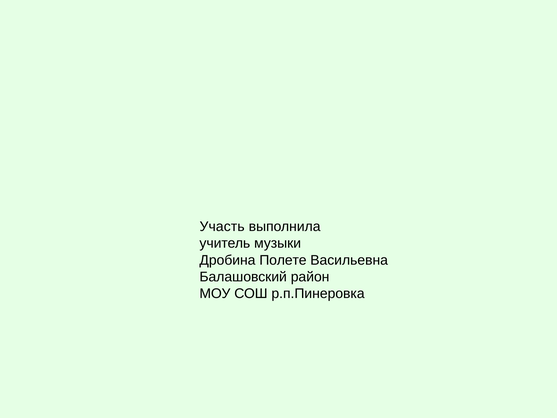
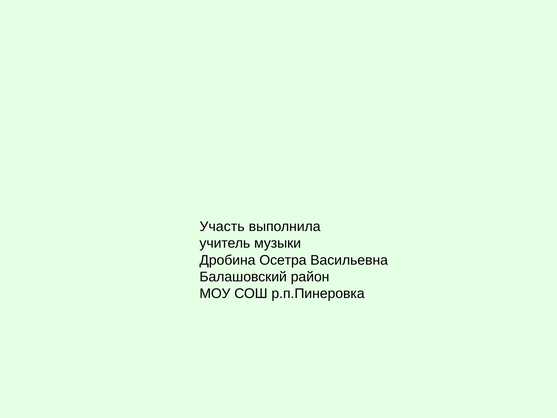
Полете: Полете -> Осетра (283, 260)
